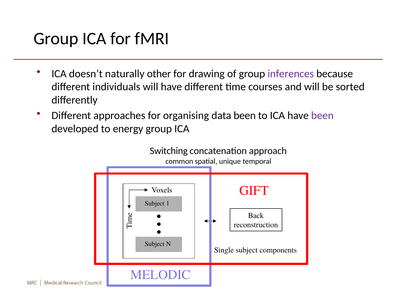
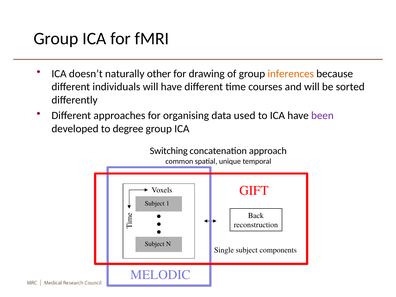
inferences colour: purple -> orange (291, 74)
data been: been -> used (245, 115)
energy: energy -> degree (128, 129)
